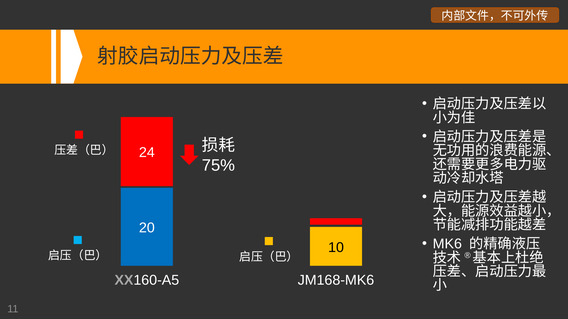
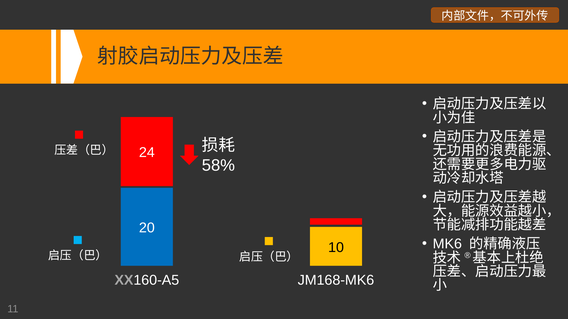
75%: 75% -> 58% (218, 166)
